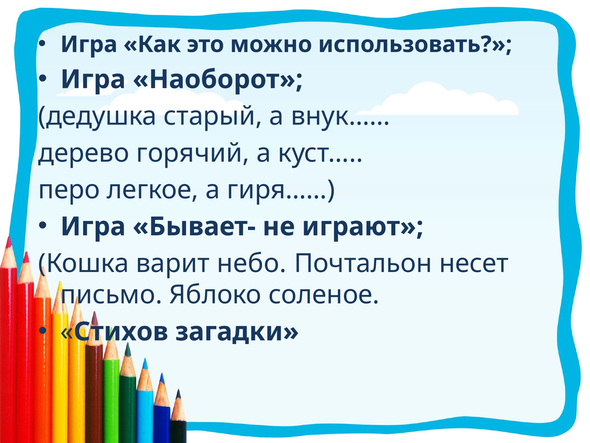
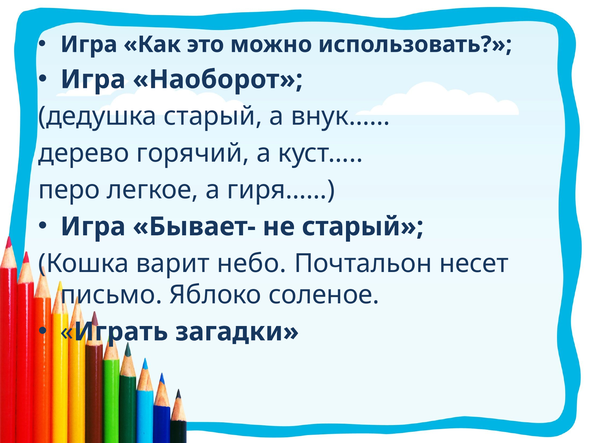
не играют: играют -> старый (363, 226)
Стихов: Стихов -> Играть (121, 331)
